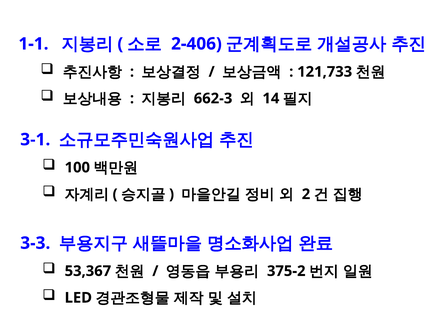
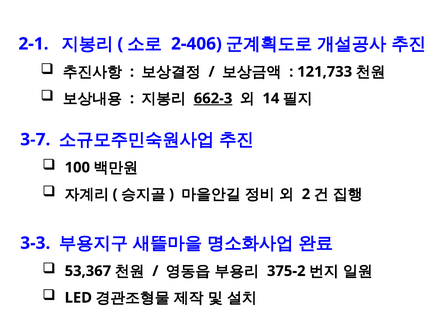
1-1: 1-1 -> 2-1 (33, 44)
662-3 underline: none -> present (213, 98)
3-1: 3-1 -> 3-7 (35, 140)
